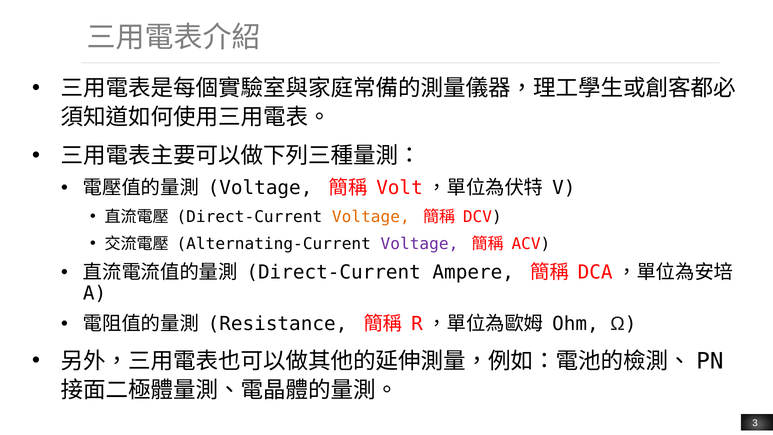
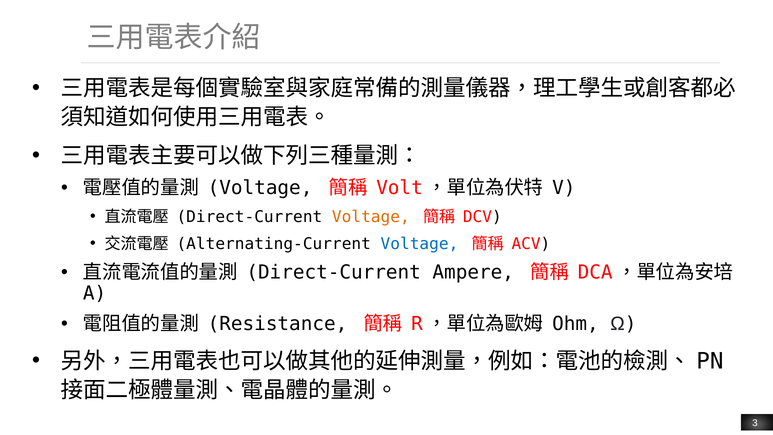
Voltage colour: purple -> blue (419, 244)
